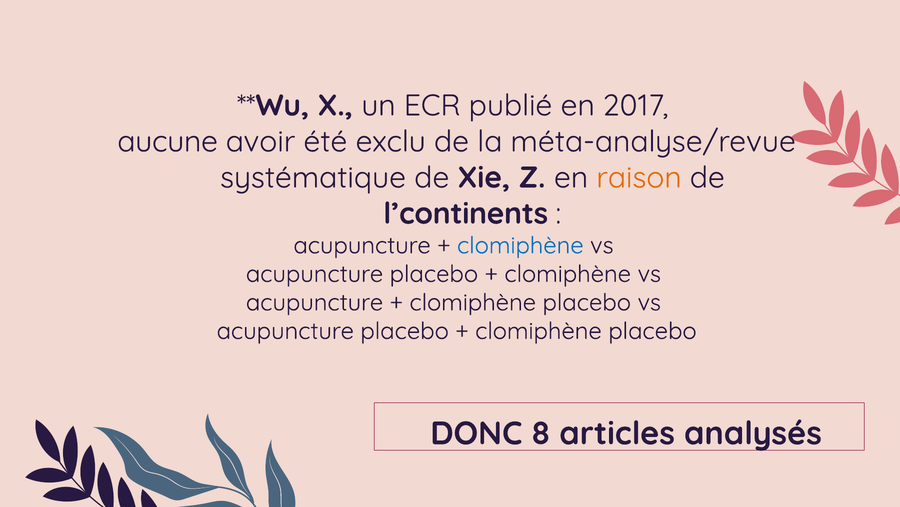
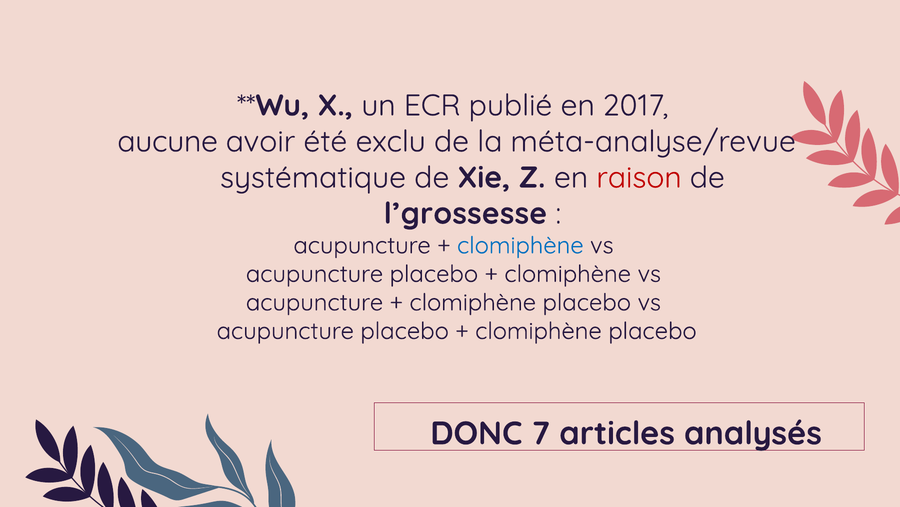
raison colour: orange -> red (639, 177)
l’continents: l’continents -> l’grossesse (465, 213)
8: 8 -> 7 (541, 433)
